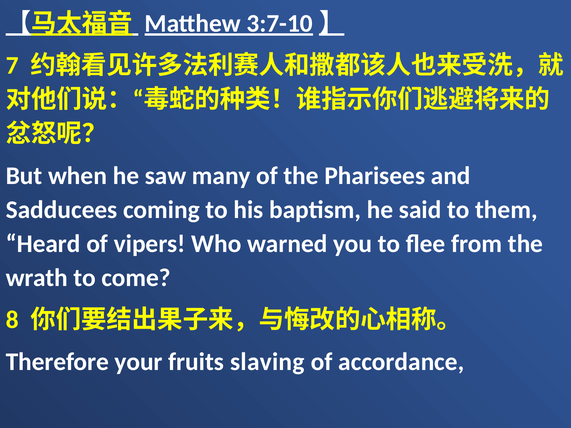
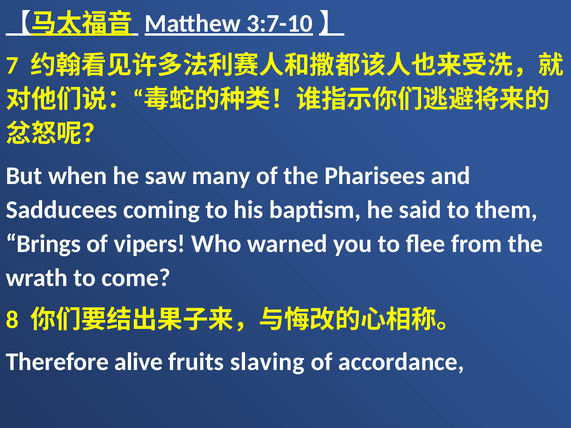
Heard: Heard -> Brings (43, 244)
your: your -> alive (139, 362)
